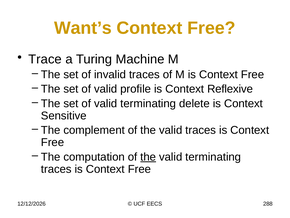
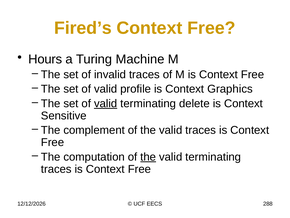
Want’s: Want’s -> Fired’s (83, 28)
Trace: Trace -> Hours (45, 59)
Reflexive: Reflexive -> Graphics (230, 89)
valid underline: none -> present (106, 103)
